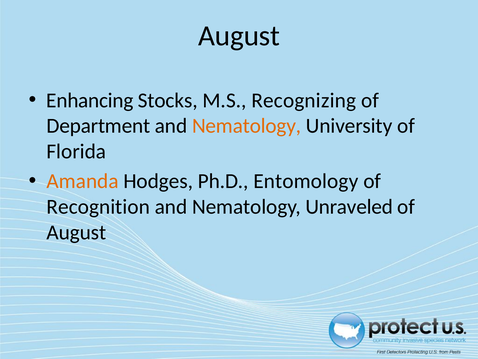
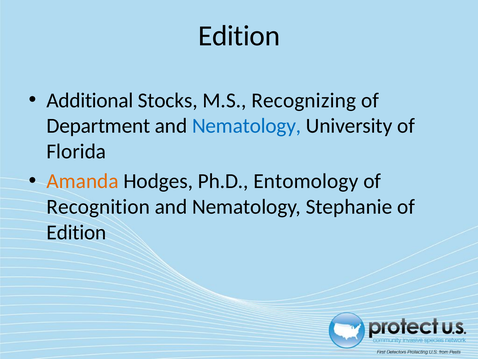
August: August -> Edition (239, 36)
Enhancing: Enhancing -> Additional (90, 100)
Nematology colour: orange -> blue (247, 126)
Unraveled: Unraveled -> Stephanie (349, 207)
August: August -> Edition (76, 232)
